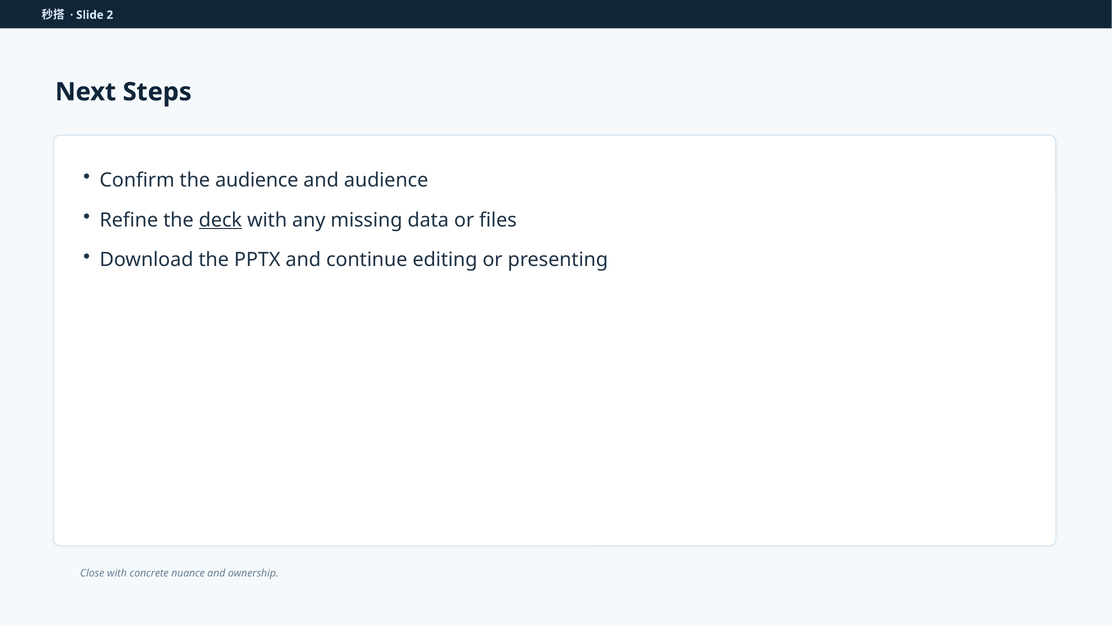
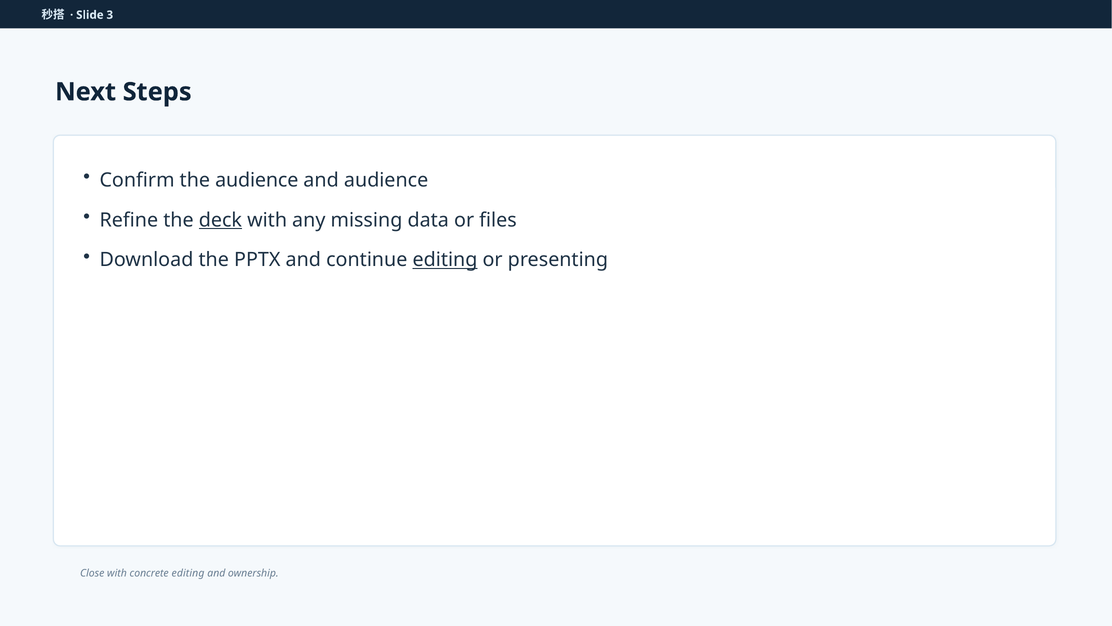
2: 2 -> 3 (110, 15)
editing underline: none -> present (445, 260)
concrete nuance: nuance -> editing (188, 573)
